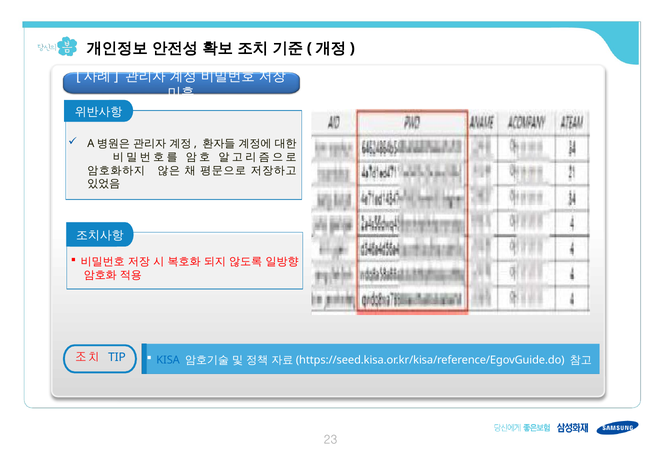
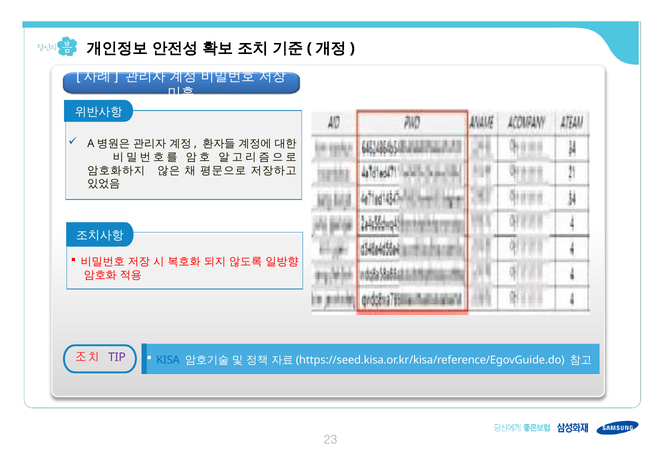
TIP colour: blue -> purple (117, 357)
